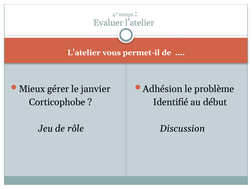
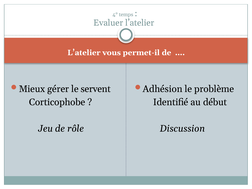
janvier: janvier -> servent (96, 89)
